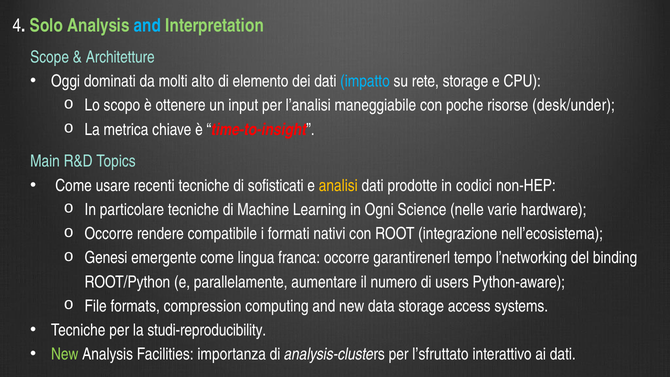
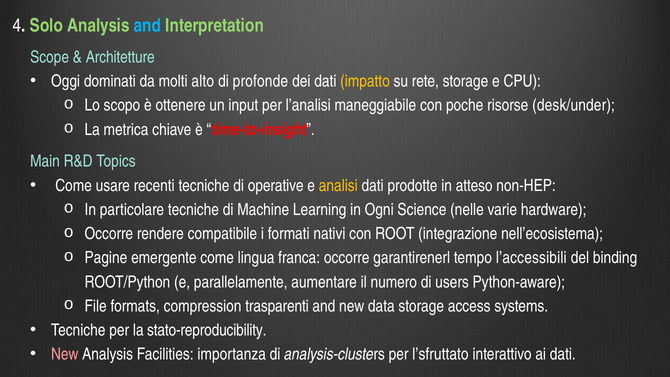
elemento: elemento -> profonde (260, 81)
impatto colour: light blue -> yellow (365, 81)
sofisticati: sofisticati -> operative (276, 185)
codici: codici -> atteso (474, 185)
Genesi: Genesi -> Pagine (106, 258)
l’networking: l’networking -> l’accessibili (531, 258)
computing: computing -> trasparenti (277, 306)
studi-reproducibility: studi-reproducibility -> stato-reproducibility (207, 330)
New colour: light green -> pink (65, 354)
